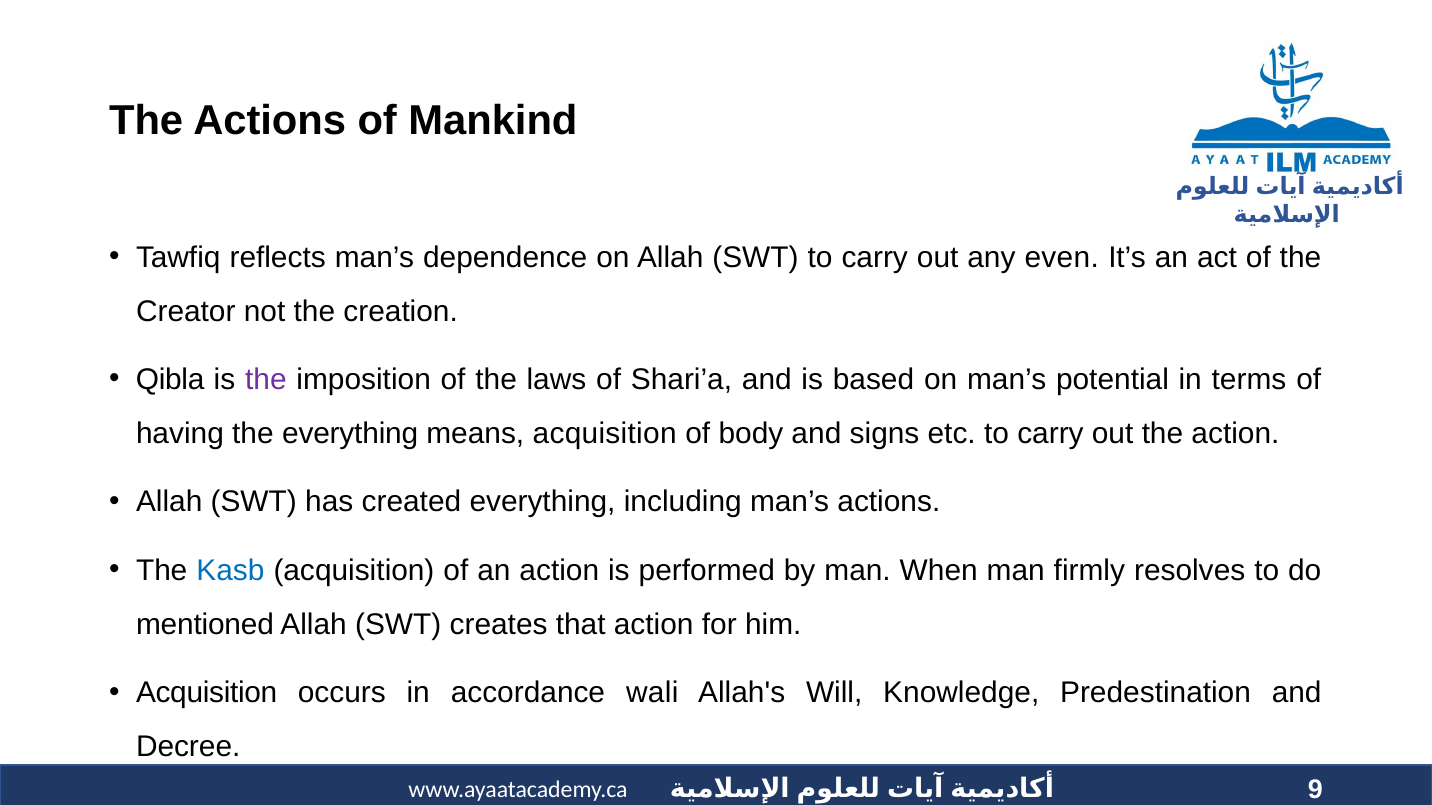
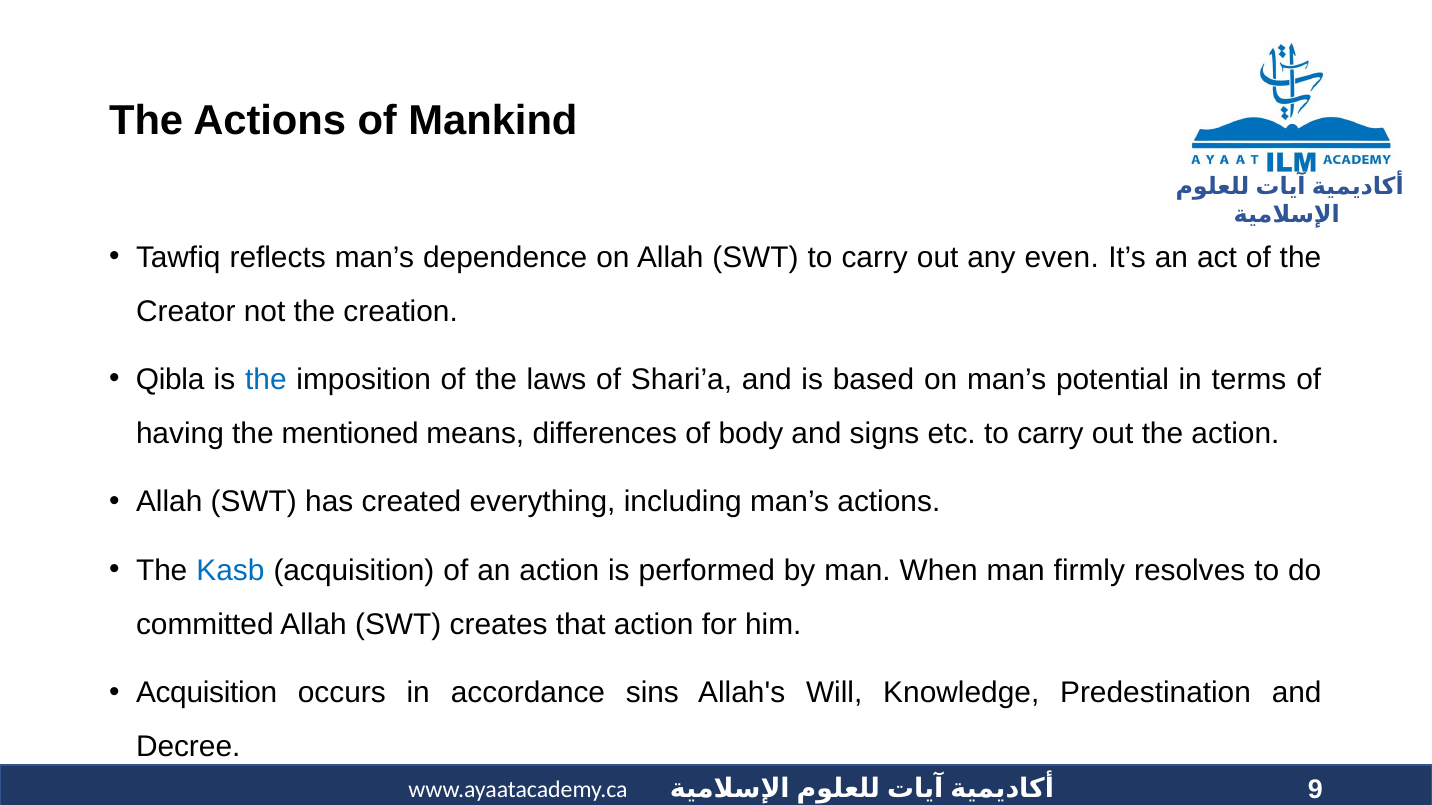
the colour: purple -> blue (266, 380)
the everything: everything -> mentioned (350, 434)
means acquisition: acquisition -> differences (605, 434)
mentioned: mentioned -> committed (205, 625)
wali: wali -> sins (652, 693)
